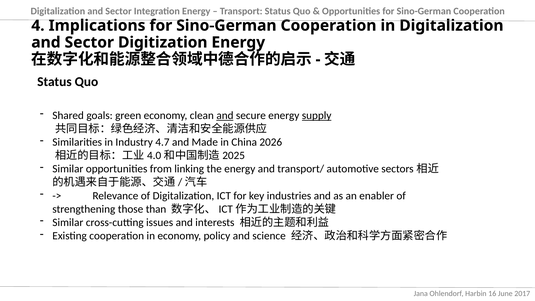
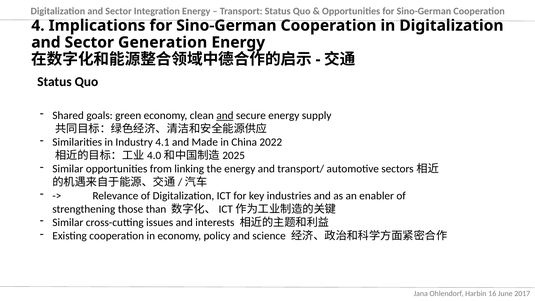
Digitization: Digitization -> Generation (163, 42)
supply underline: present -> none (317, 115)
4.7: 4.7 -> 4.1 (162, 142)
2026: 2026 -> 2022 (271, 142)
